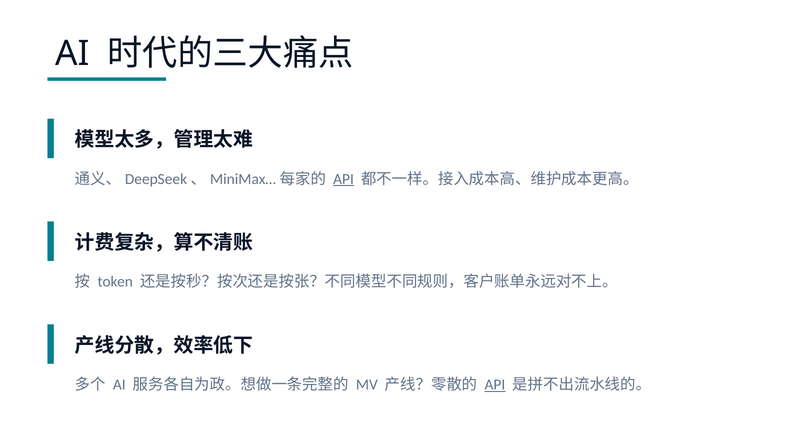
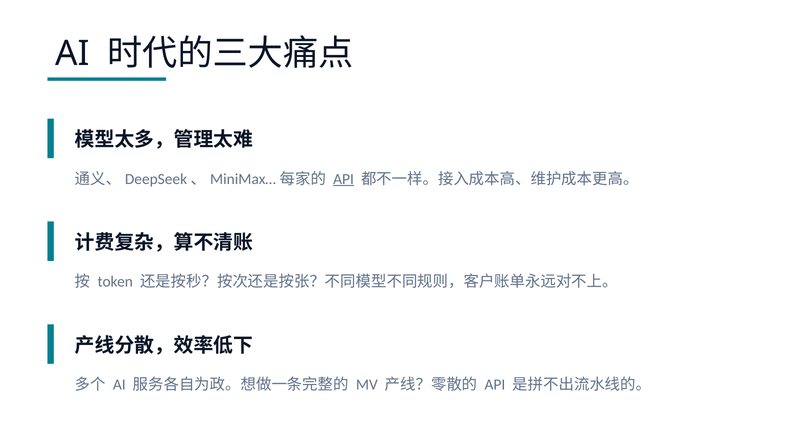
API underline: present -> none (495, 385)
